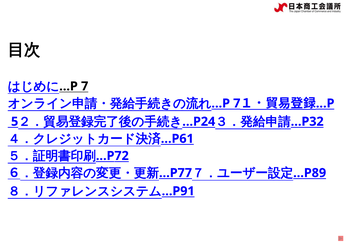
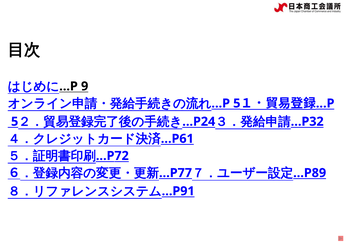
7: 7 -> 9 (85, 86)
7: 7 -> 5 (237, 103)
